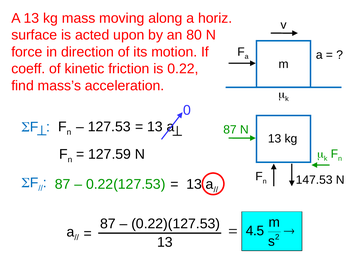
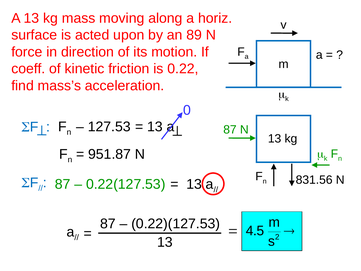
80: 80 -> 89 (194, 35)
127.59: 127.59 -> 951.87 (110, 154)
147.53: 147.53 -> 831.56 (314, 180)
